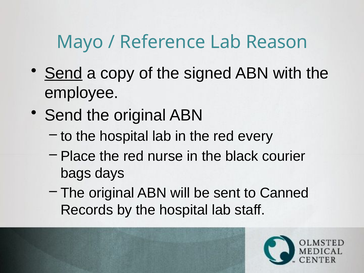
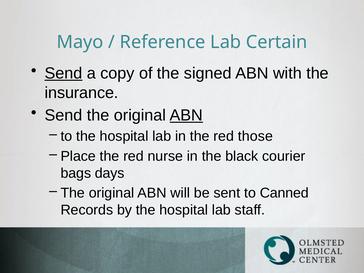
Reason: Reason -> Certain (277, 42)
employee: employee -> insurance (82, 93)
ABN underline: none -> present (186, 115)
every: every -> those (255, 136)
